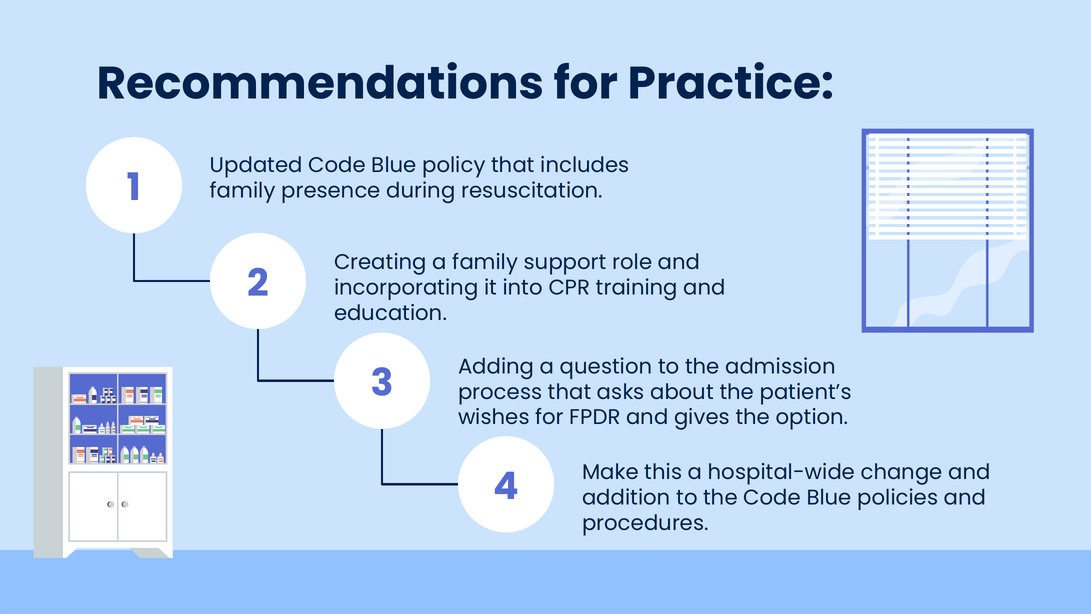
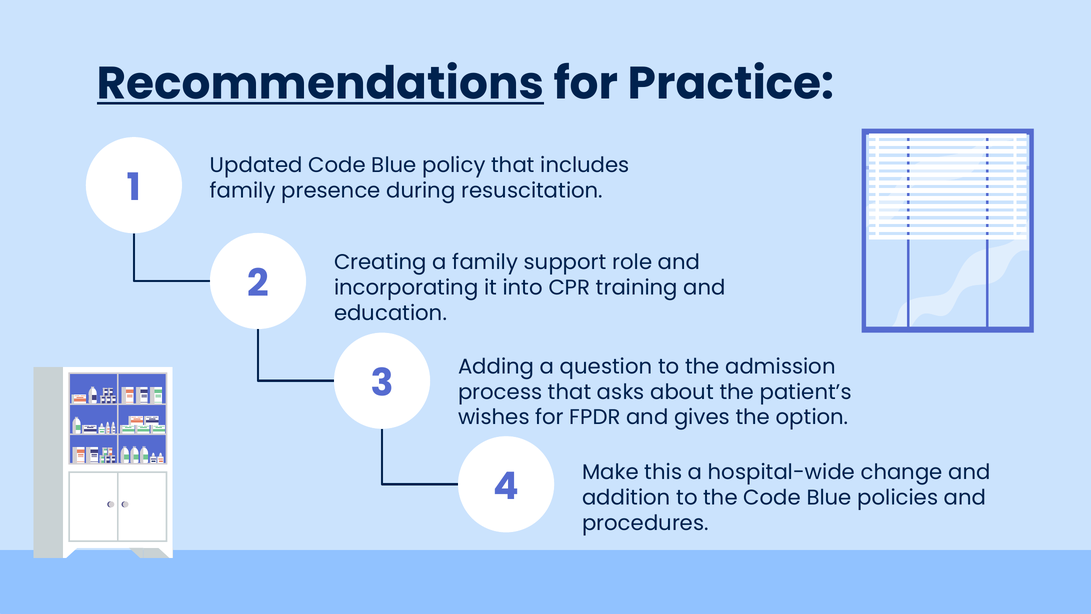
Recommendations underline: none -> present (320, 84)
